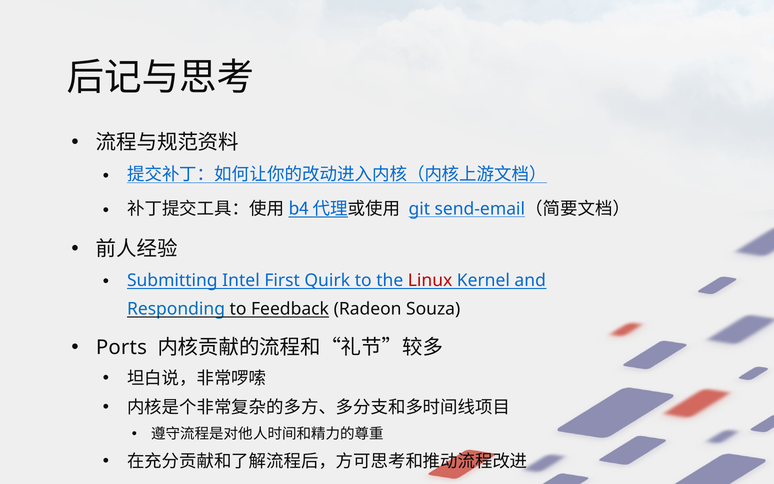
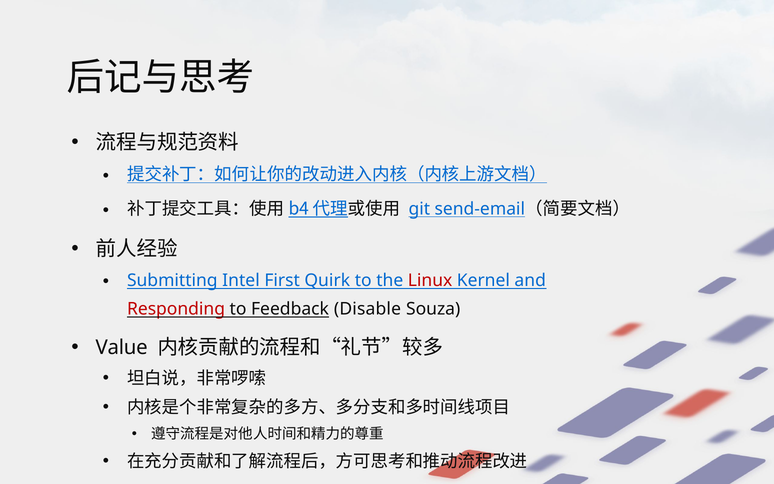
Responding colour: blue -> red (176, 309)
Radeon: Radeon -> Disable (368, 309)
Ports: Ports -> Value (122, 347)
